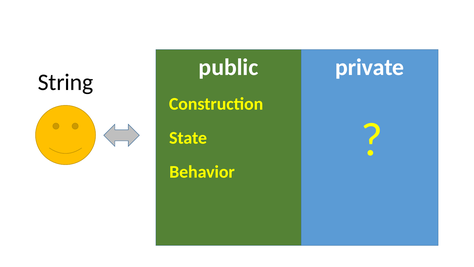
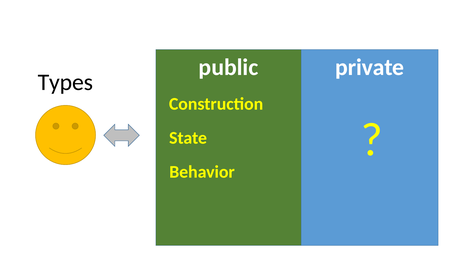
String: String -> Types (65, 82)
